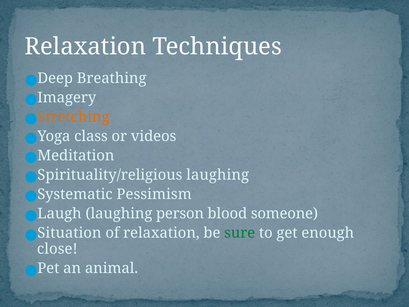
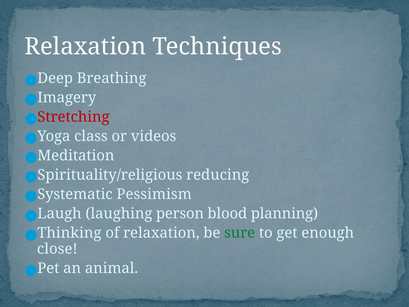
Stretching colour: orange -> red (73, 117)
Spirituality/religious laughing: laughing -> reducing (218, 175)
someone: someone -> planning (284, 214)
Situation: Situation -> Thinking (69, 233)
